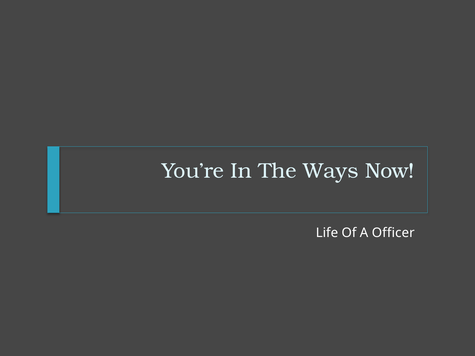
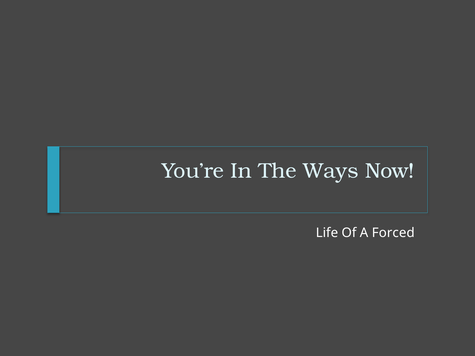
Officer: Officer -> Forced (393, 233)
